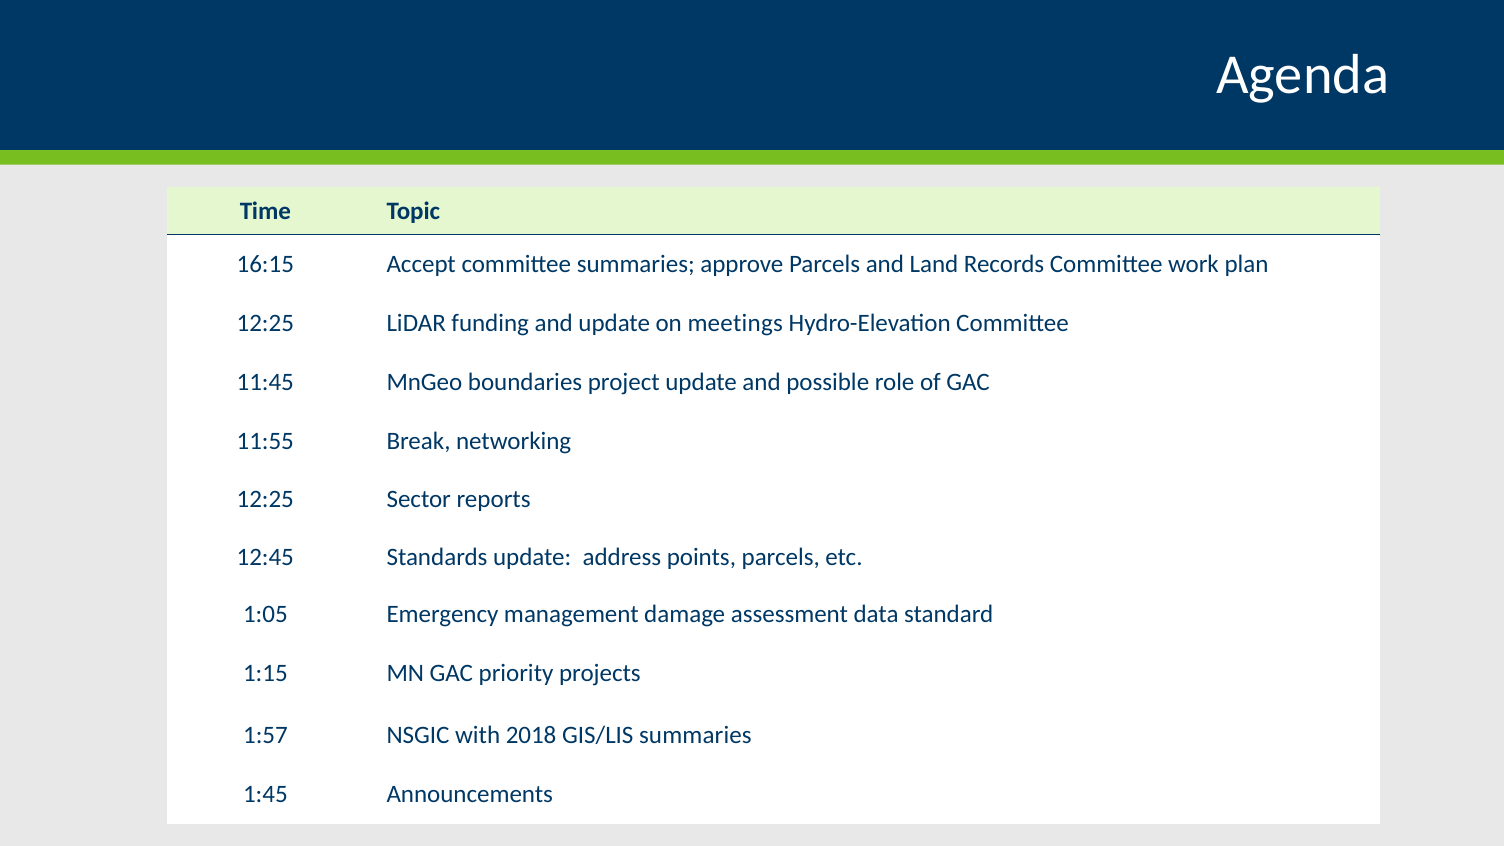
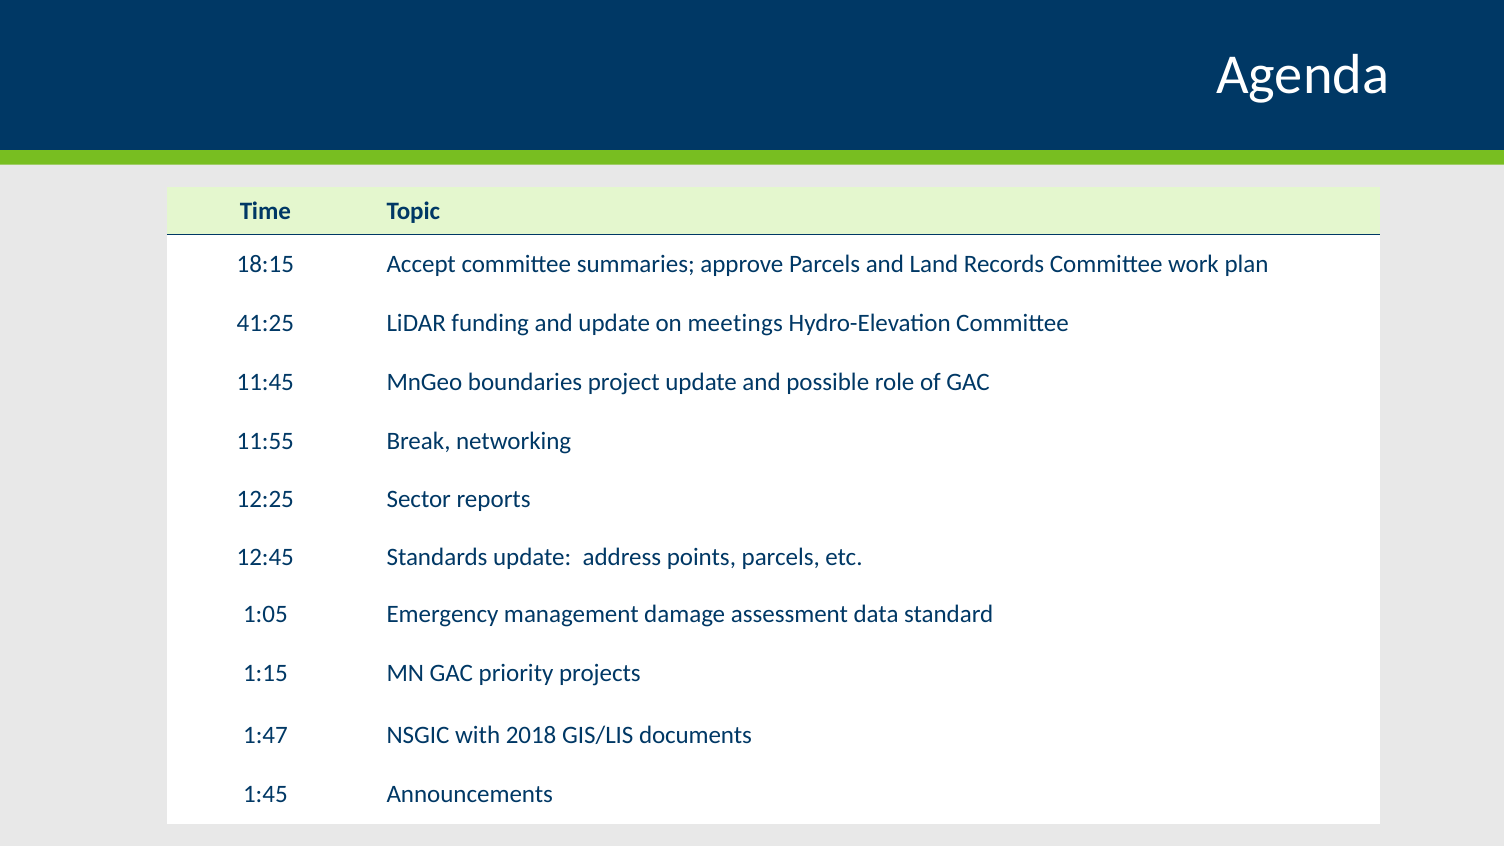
16:15: 16:15 -> 18:15 (265, 264)
12:25: 12:25 -> 41:25 (265, 323)
1:57: 1:57 -> 1:47 (265, 735)
GIS/LIS summaries: summaries -> documents (696, 735)
